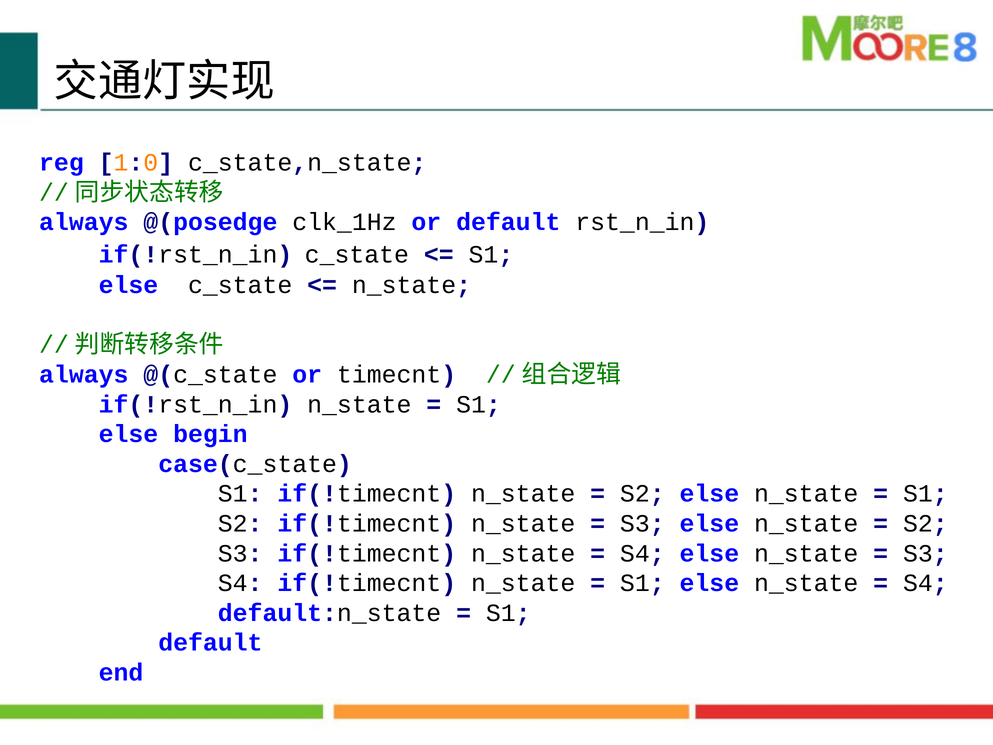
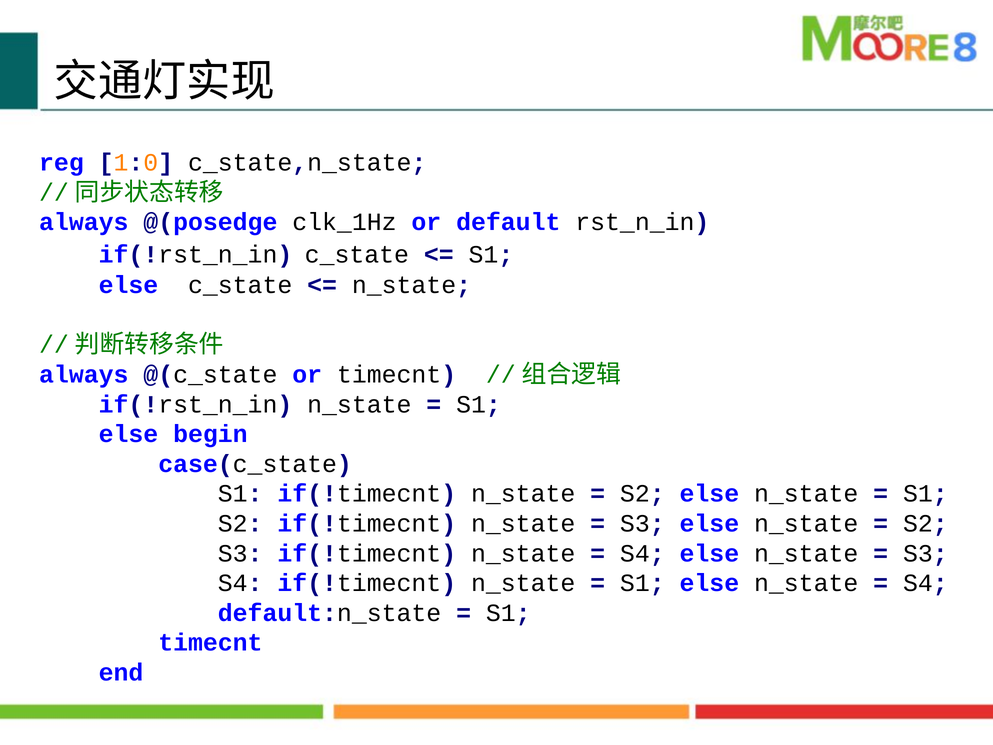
default: default -> timecnt (210, 643)
